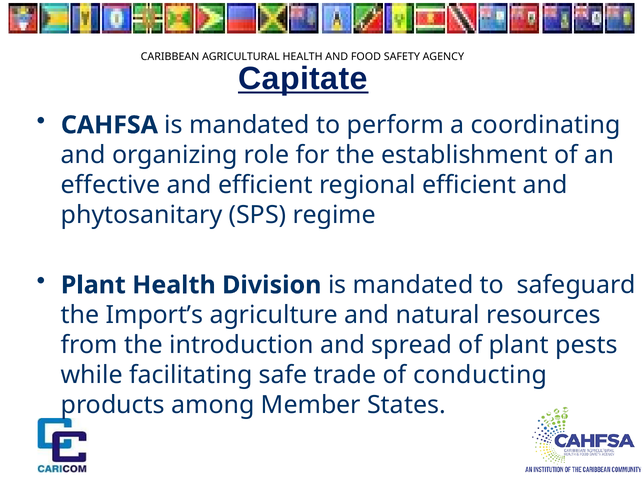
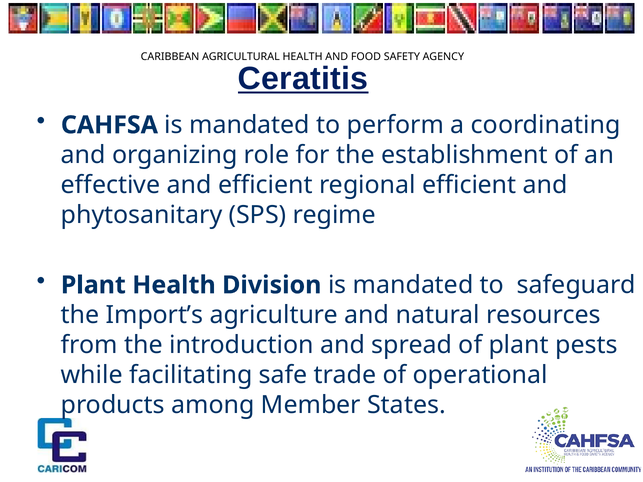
Capitate: Capitate -> Ceratitis (303, 78)
conducting: conducting -> operational (480, 375)
